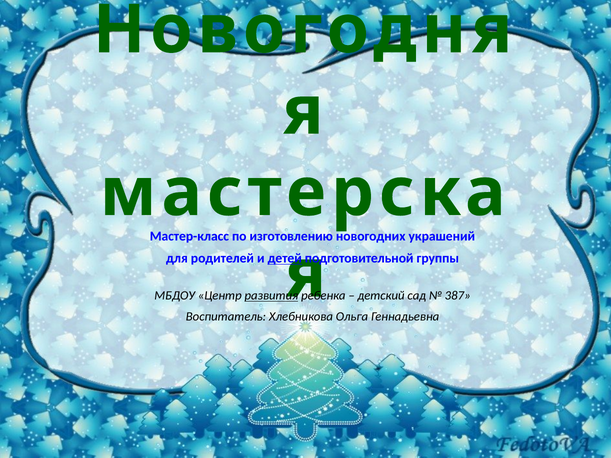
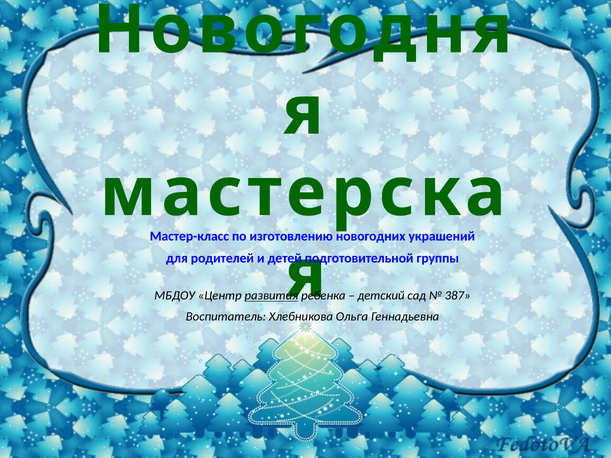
детей underline: present -> none (285, 259)
